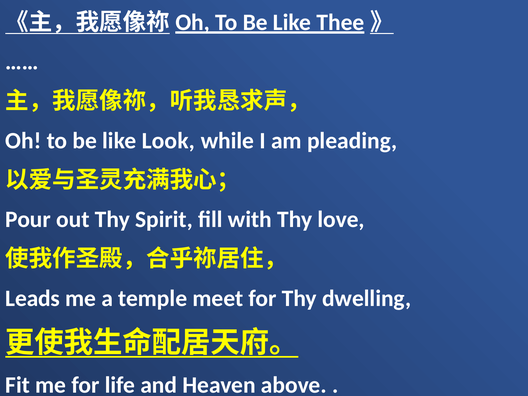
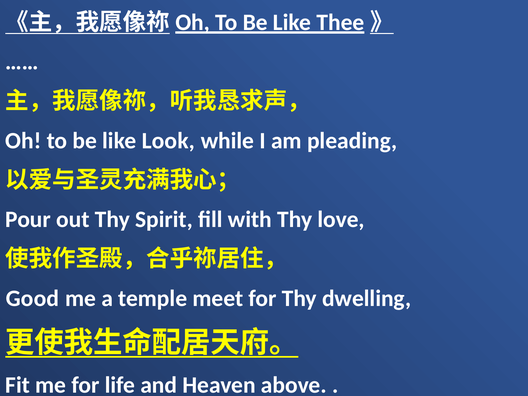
Leads: Leads -> Good (32, 298)
